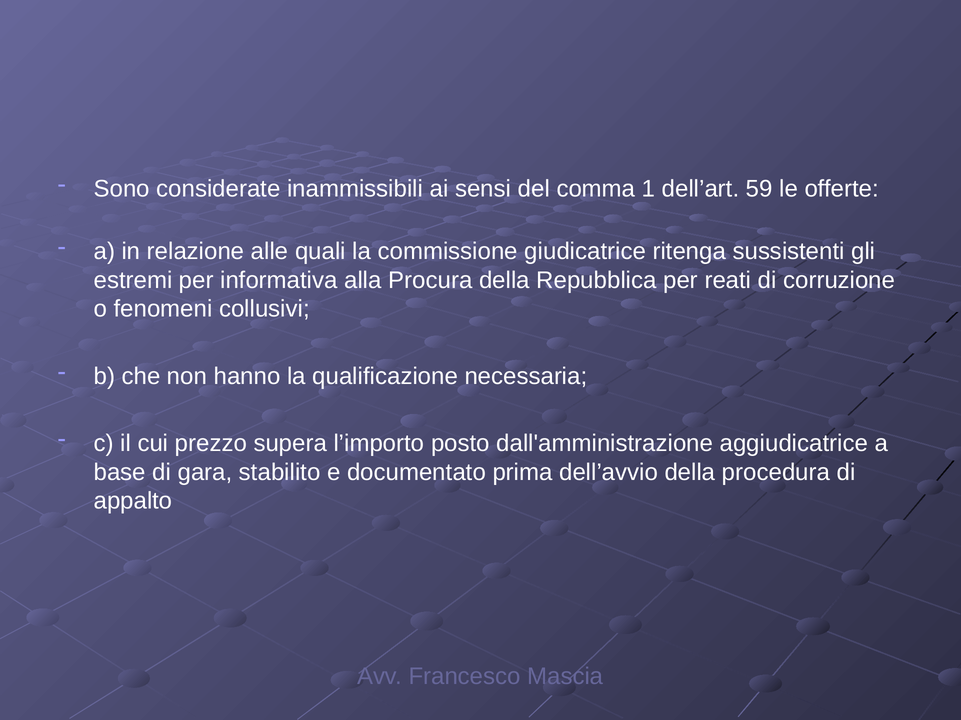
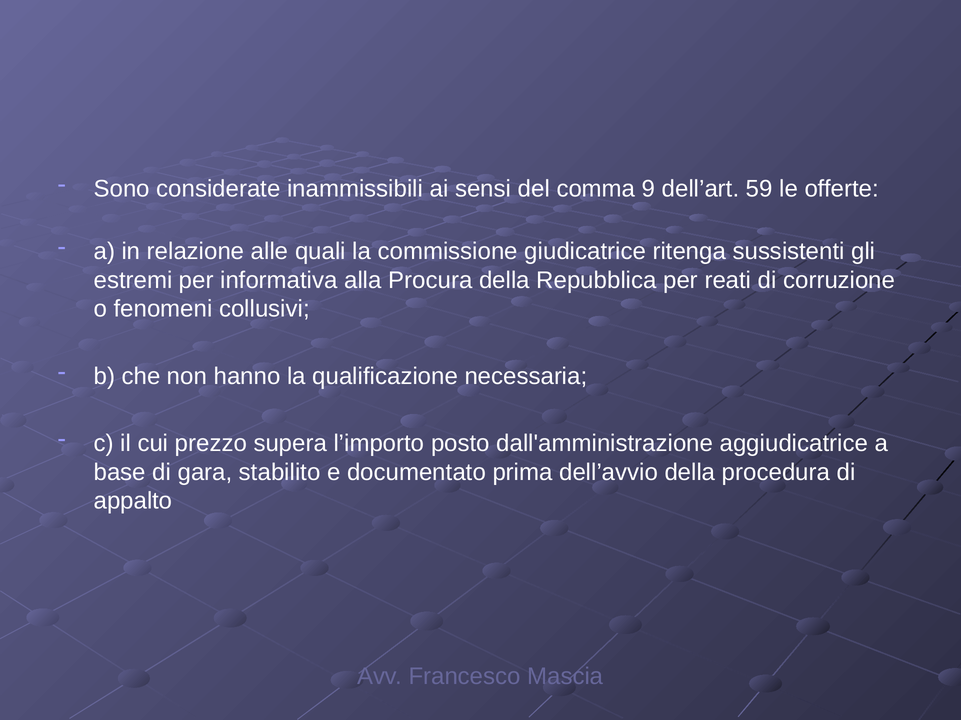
1: 1 -> 9 (649, 189)
